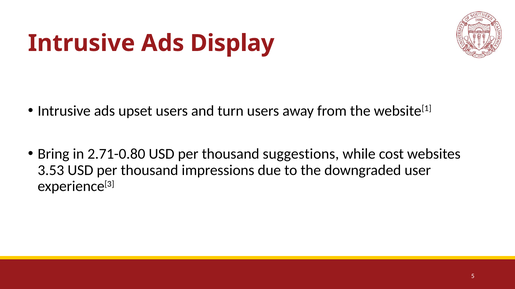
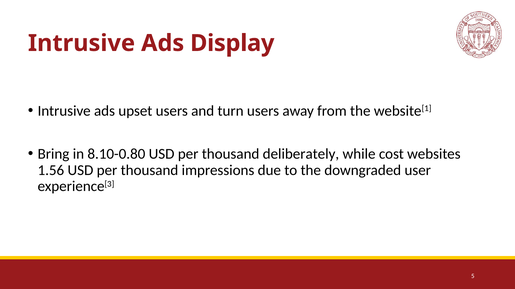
2.71-0.80: 2.71-0.80 -> 8.10-0.80 (116, 154)
suggestions: suggestions -> deliberately (301, 154)
3.53: 3.53 -> 1.56 (51, 171)
